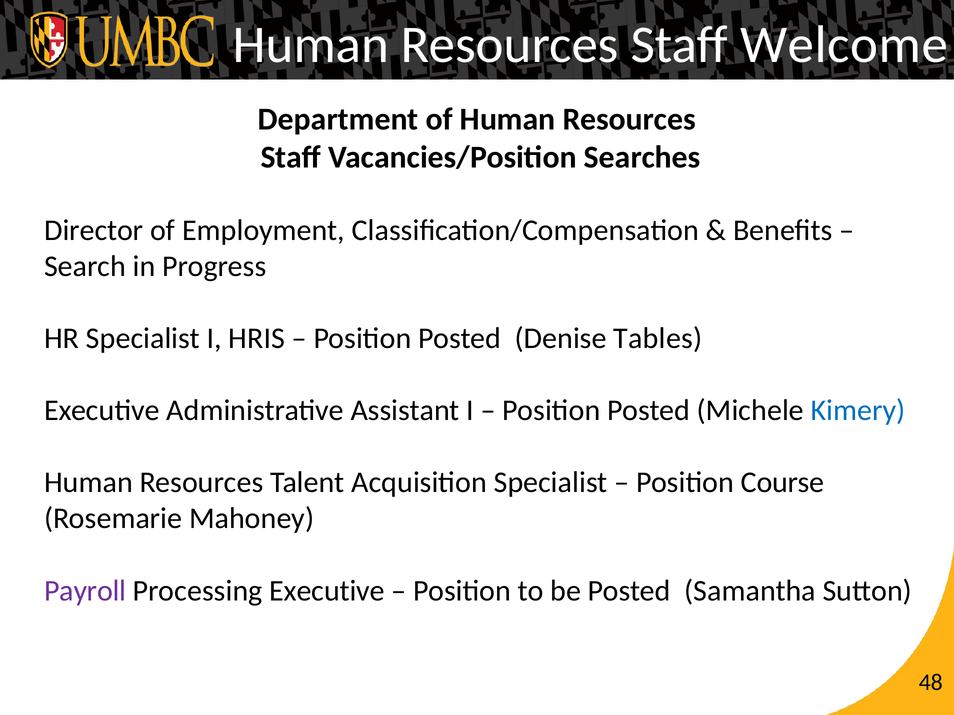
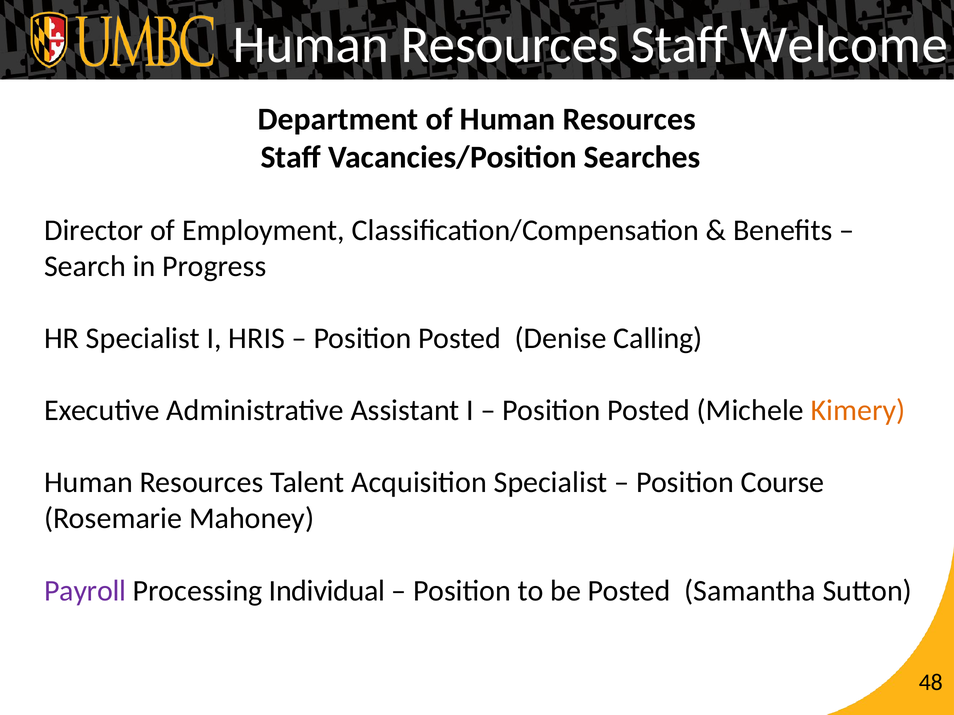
Tables: Tables -> Calling (658, 339)
Kimery colour: blue -> orange (858, 411)
Processing Executive: Executive -> Individual (327, 591)
